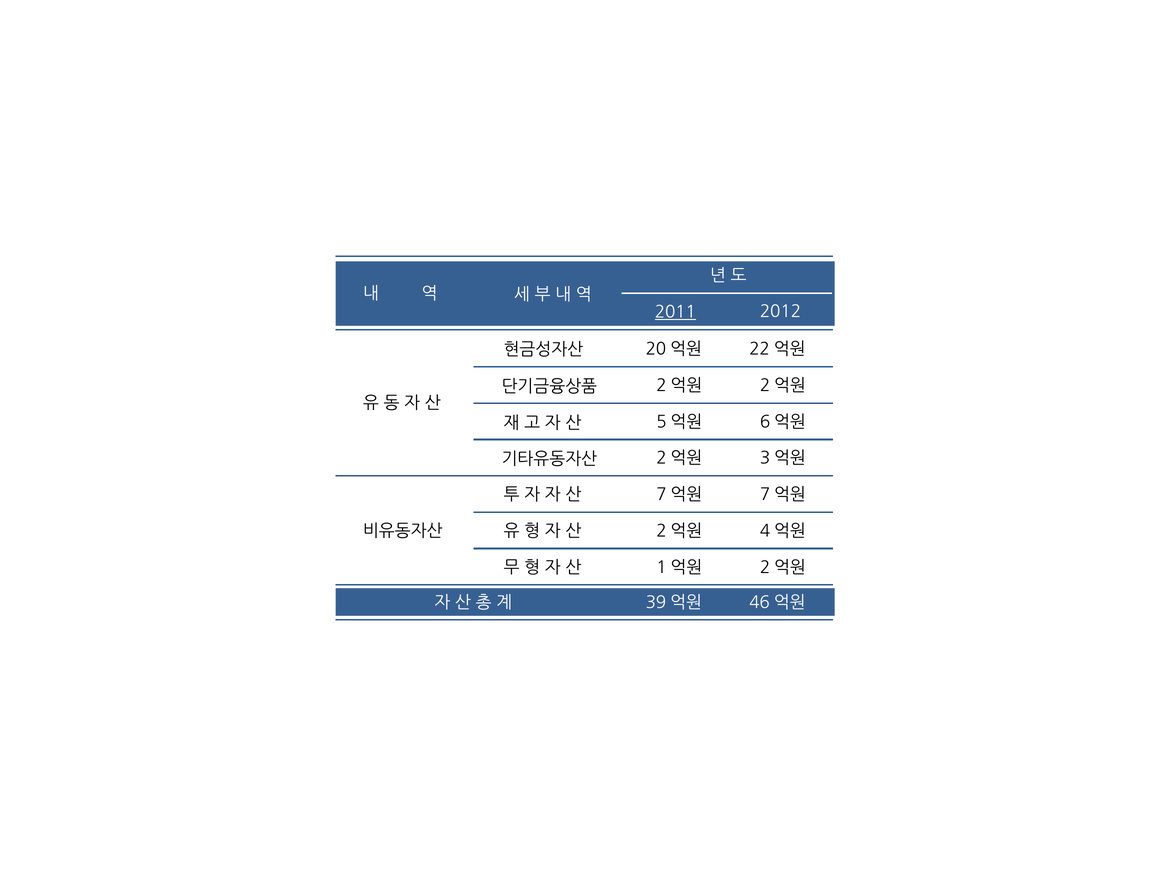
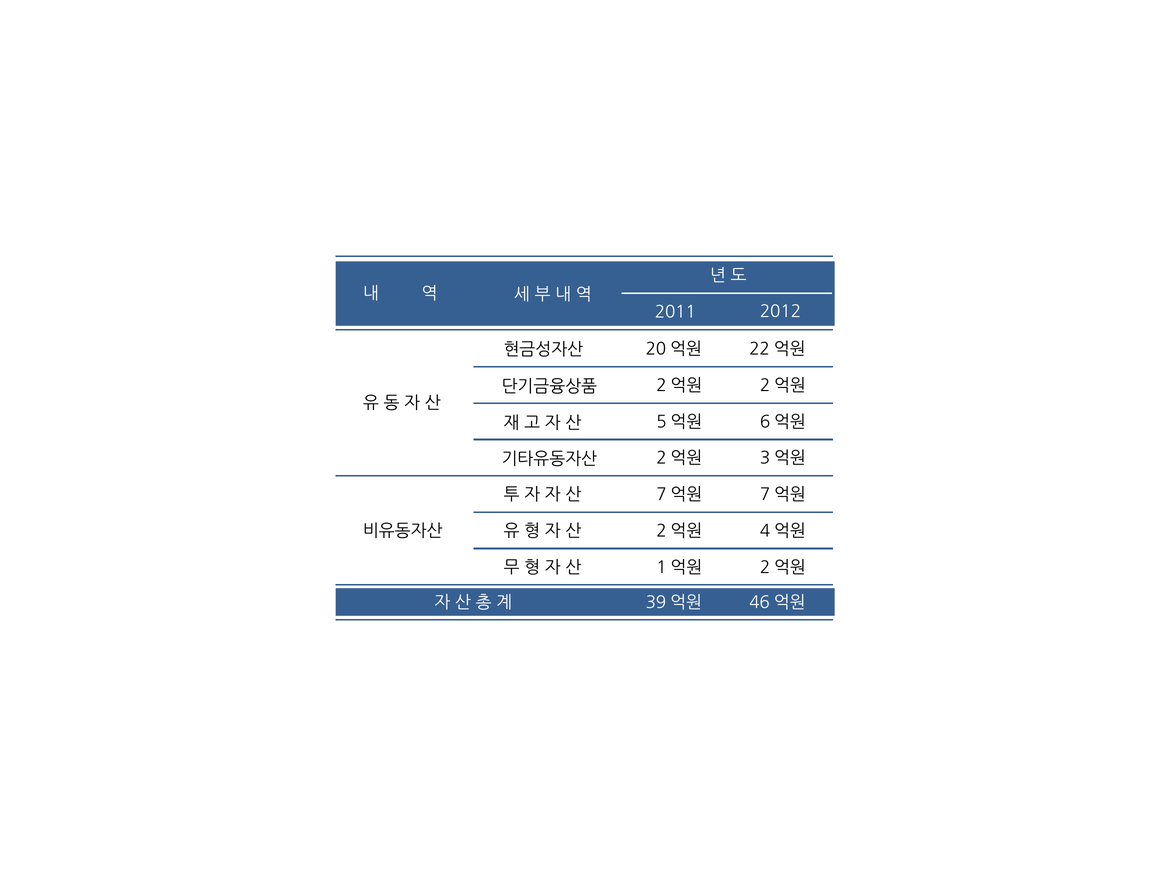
2011 underline: present -> none (675, 312)
